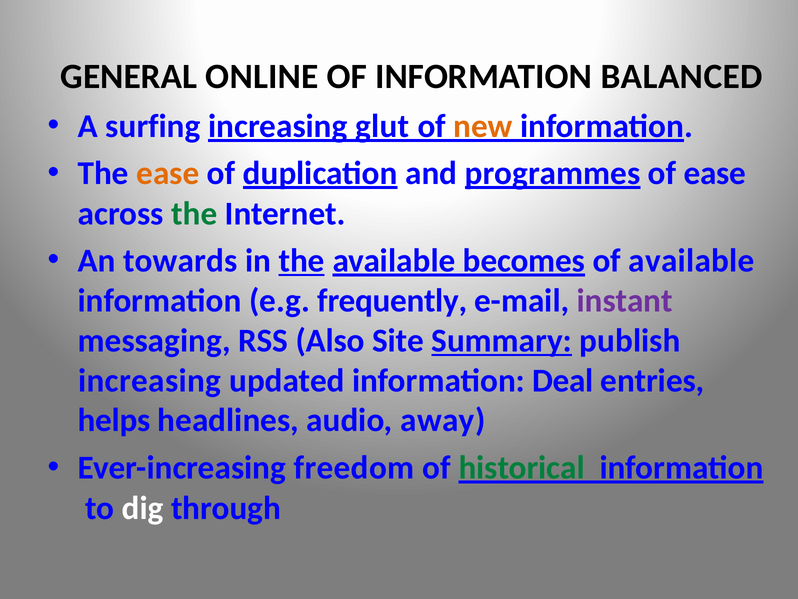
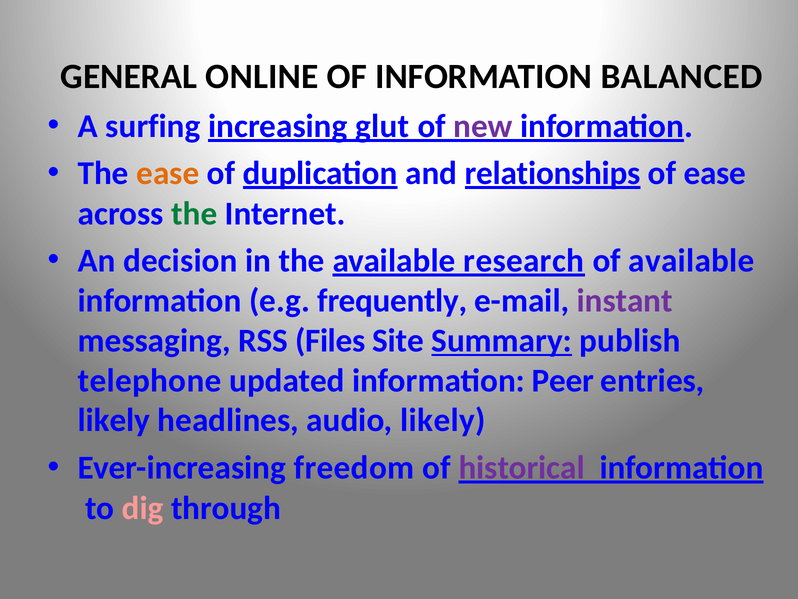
new colour: orange -> purple (483, 126)
programmes: programmes -> relationships (553, 173)
towards: towards -> decision (180, 261)
the underline: present -> none (302, 261)
becomes: becomes -> research (524, 261)
Also: Also -> Files (330, 340)
increasing: increasing -> telephone (150, 380)
Deal: Deal -> Peer (563, 380)
helps: helps -> likely (114, 420)
audio away: away -> likely (443, 420)
historical colour: green -> purple (522, 467)
dig colour: white -> pink (143, 508)
